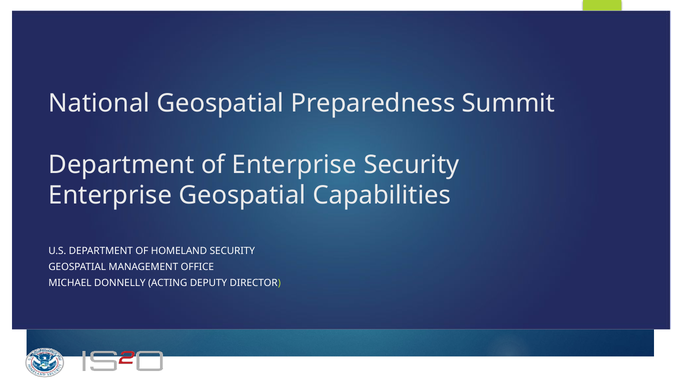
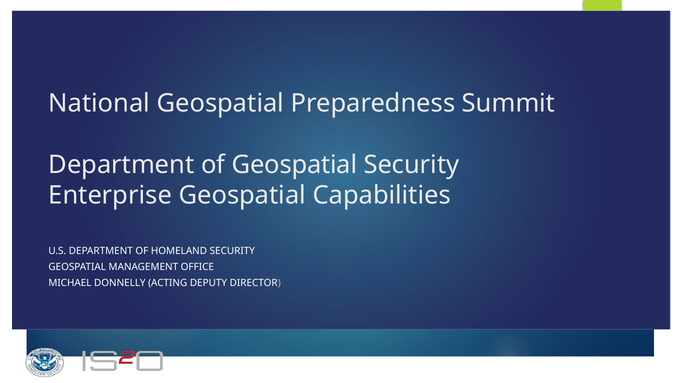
of Enterprise: Enterprise -> Geospatial (295, 165)
